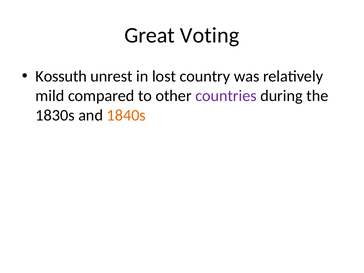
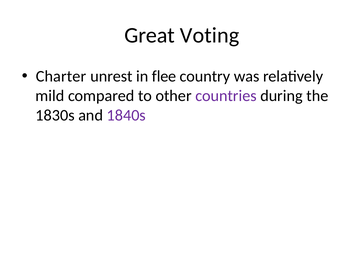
Kossuth: Kossuth -> Charter (61, 76)
lost: lost -> flee (164, 76)
1840s colour: orange -> purple (126, 115)
